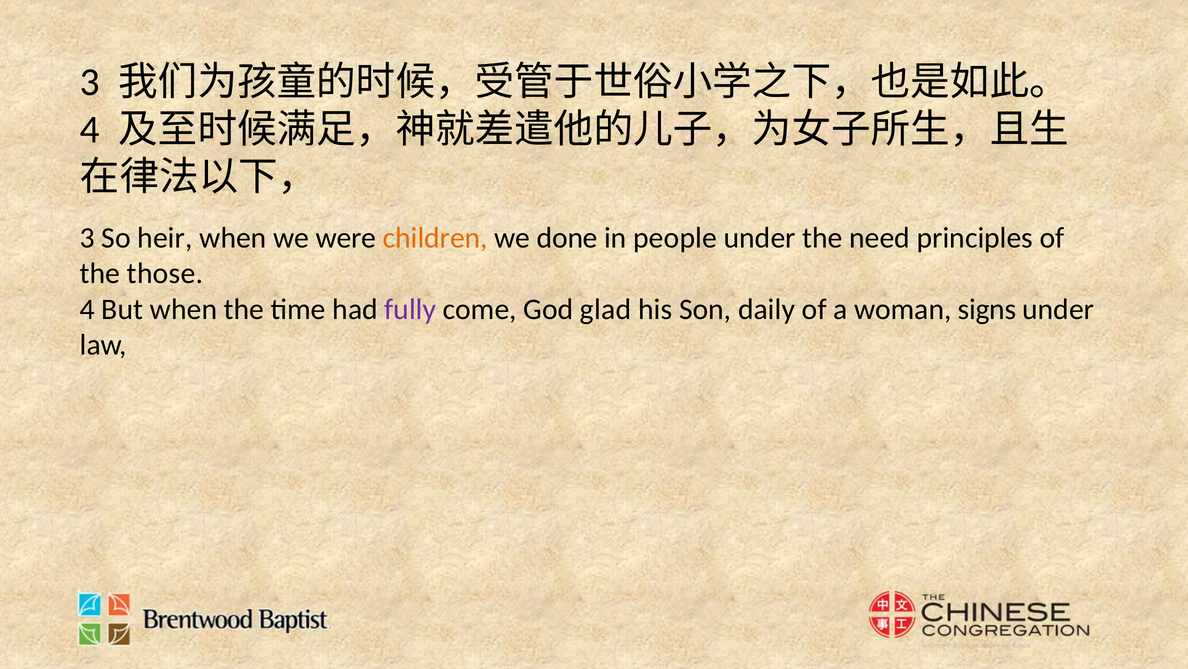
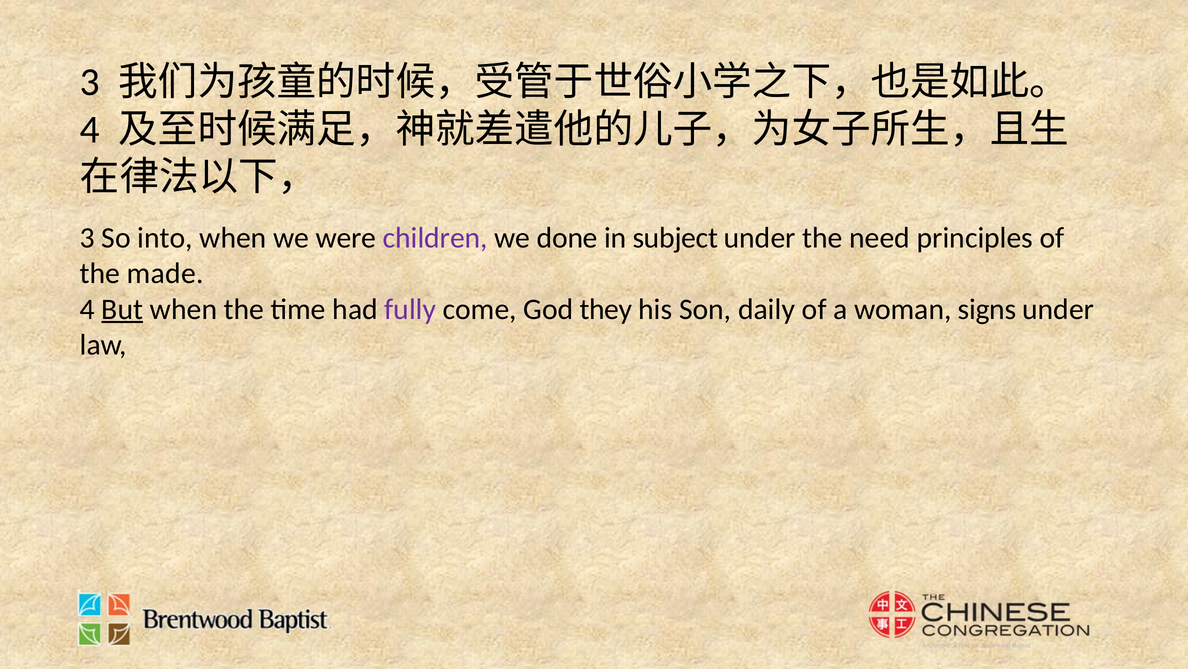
heir: heir -> into (165, 238)
children colour: orange -> purple (435, 238)
people: people -> subject (675, 238)
those: those -> made (165, 273)
But underline: none -> present (122, 309)
glad: glad -> they (606, 309)
